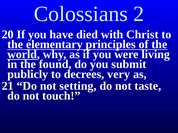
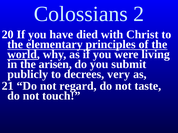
found: found -> arisen (55, 64)
setting: setting -> regard (78, 86)
